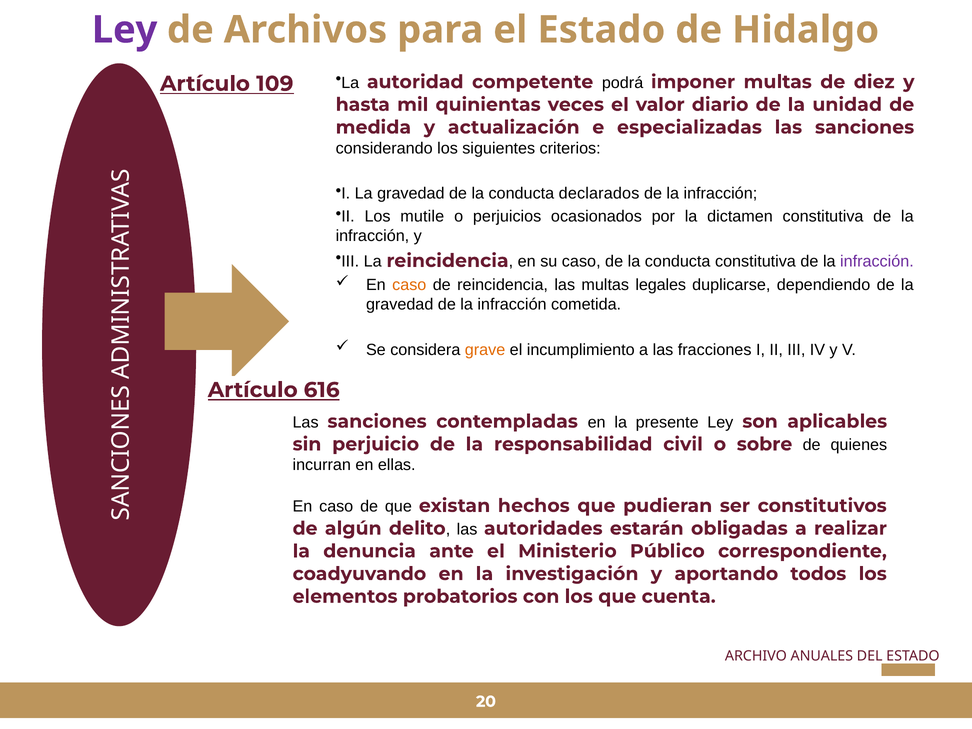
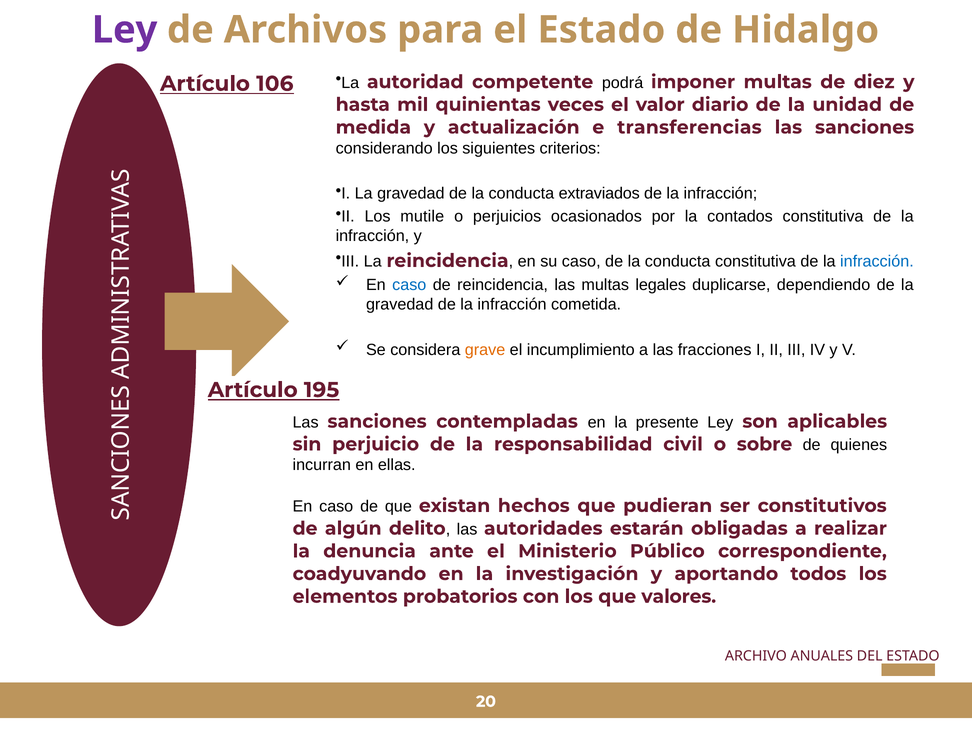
109: 109 -> 106 (275, 84)
especializadas: especializadas -> transferencias (689, 127)
declarados: declarados -> extraviados (599, 194)
dictamen: dictamen -> contados (740, 216)
infracción colour: purple -> blue (877, 262)
caso colour: orange -> blue (409, 285)
616: 616 -> 195 (322, 390)
cuenta: cuenta -> valores (679, 597)
